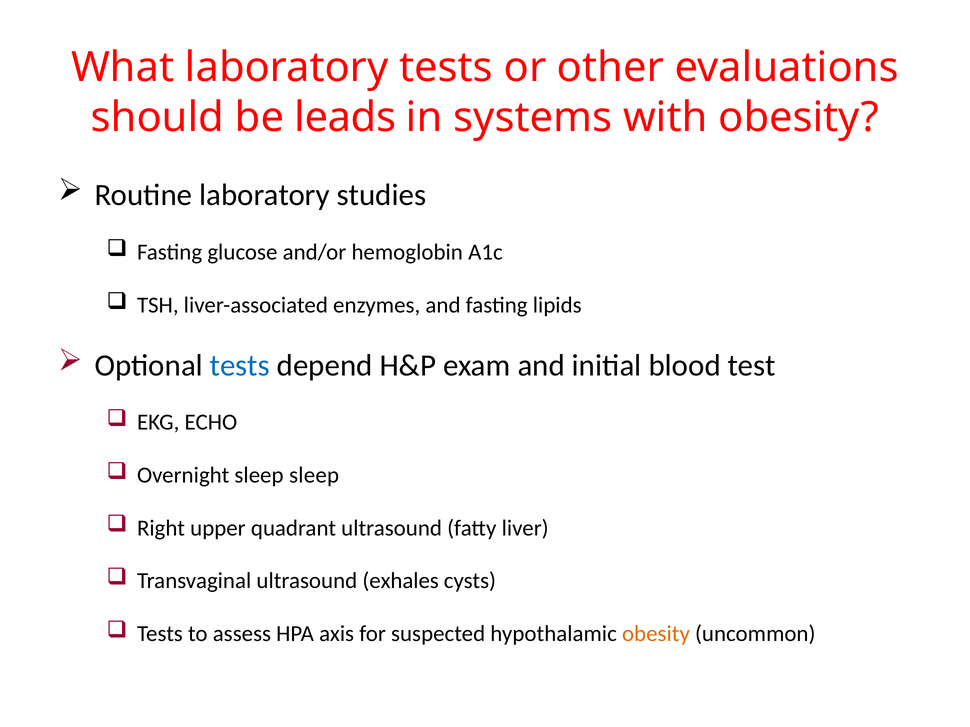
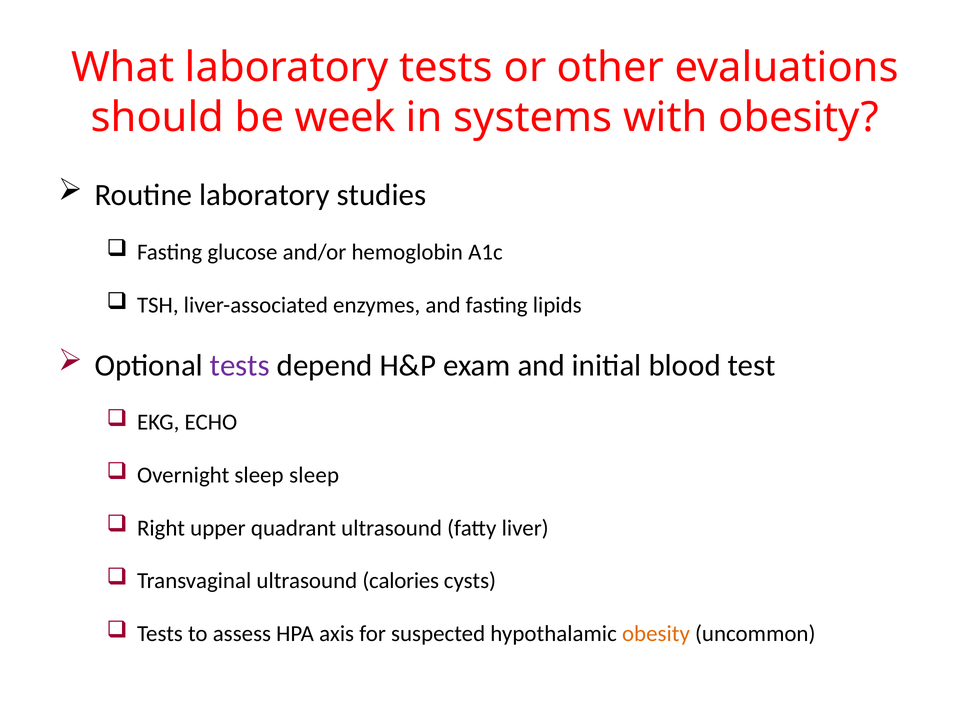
leads: leads -> week (345, 118)
tests colour: blue -> purple (240, 366)
exhales: exhales -> calories (401, 581)
